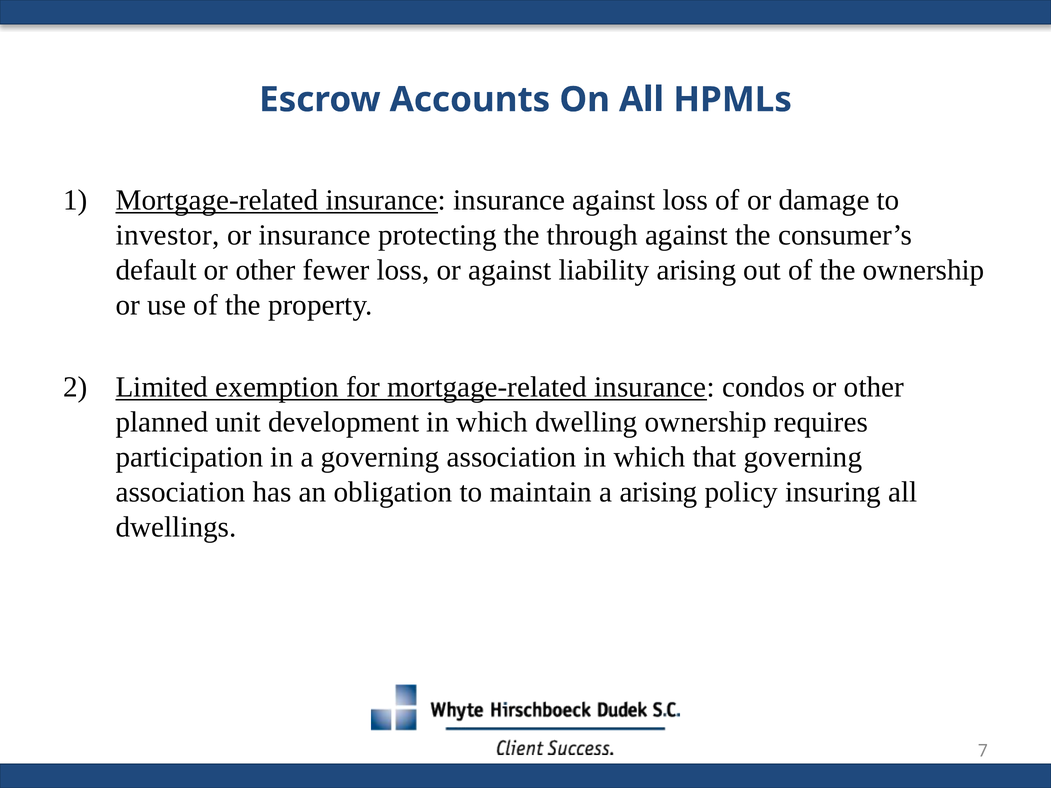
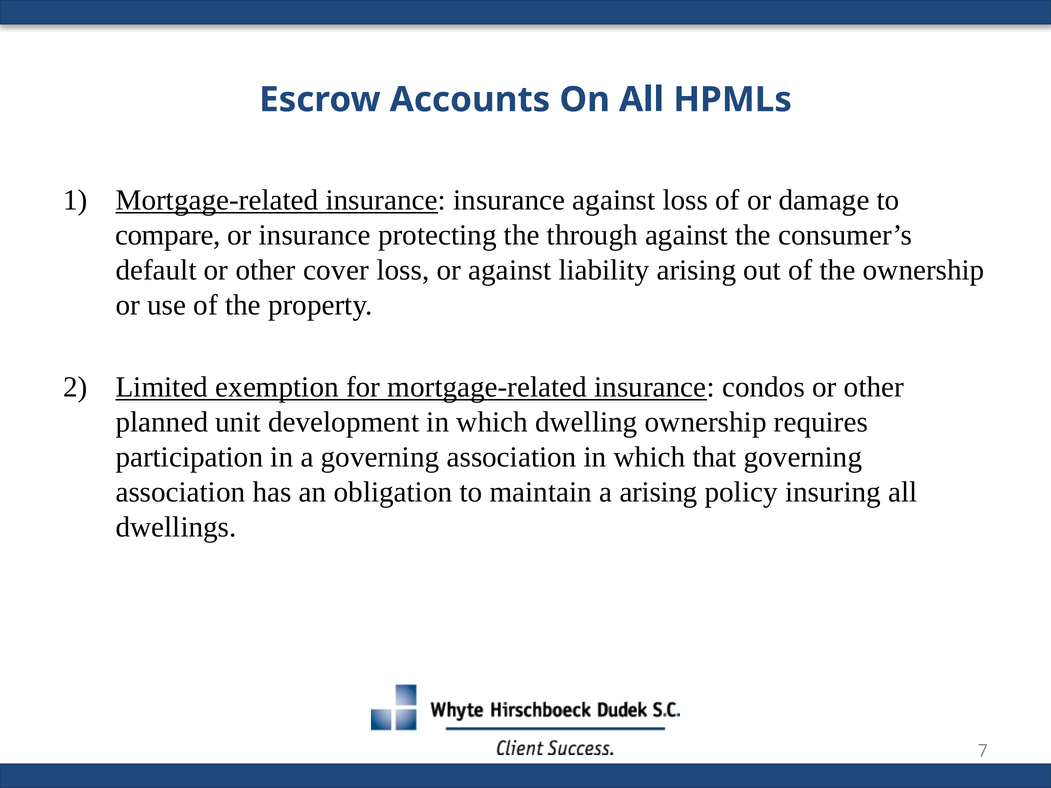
investor: investor -> compare (168, 235)
fewer: fewer -> cover (336, 270)
